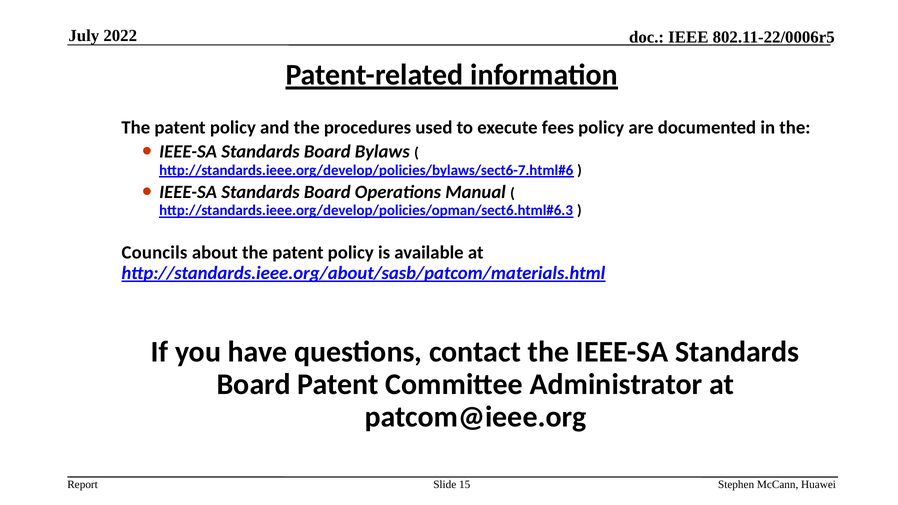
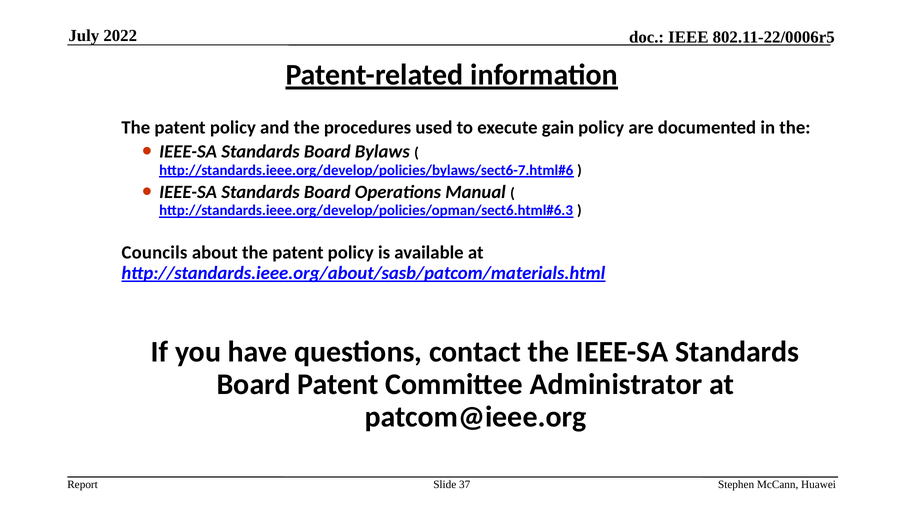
fees: fees -> gain (558, 128)
15: 15 -> 37 (465, 484)
